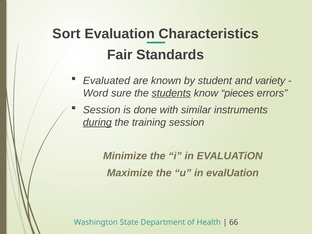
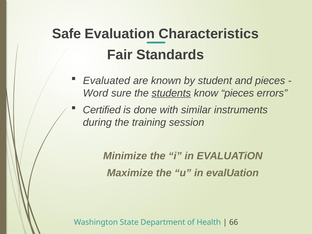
Sort: Sort -> Safe (67, 34)
and variety: variety -> pieces (270, 81)
Session: Session -> Certified (102, 110)
during underline: present -> none (97, 122)
